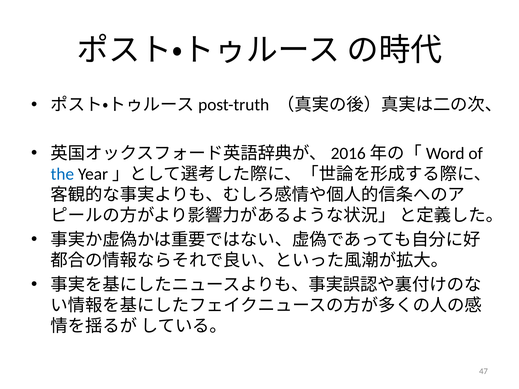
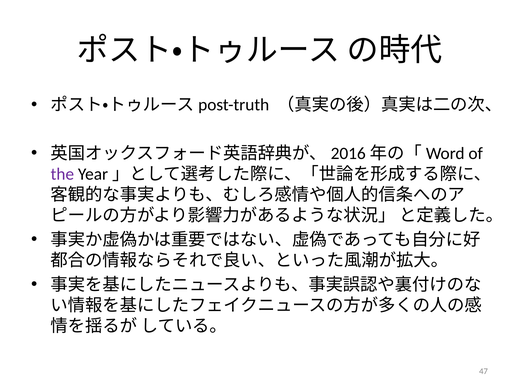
the colour: blue -> purple (62, 174)
